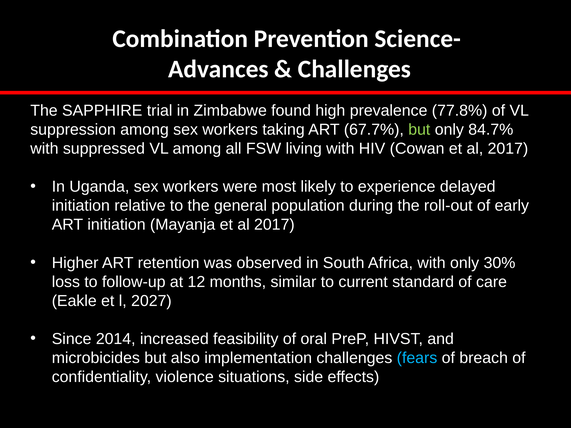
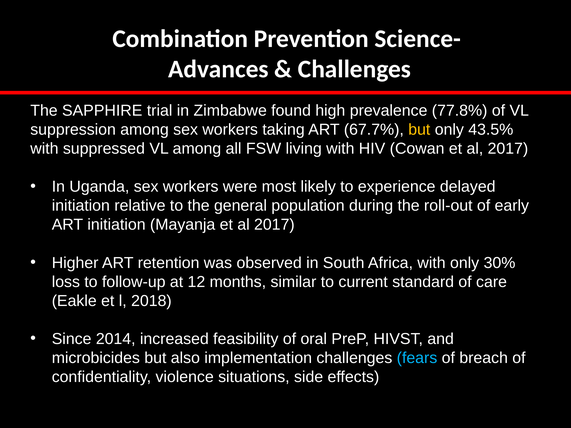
but colour: light green -> yellow (419, 130)
84.7%: 84.7% -> 43.5% (491, 130)
2027: 2027 -> 2018 (151, 301)
